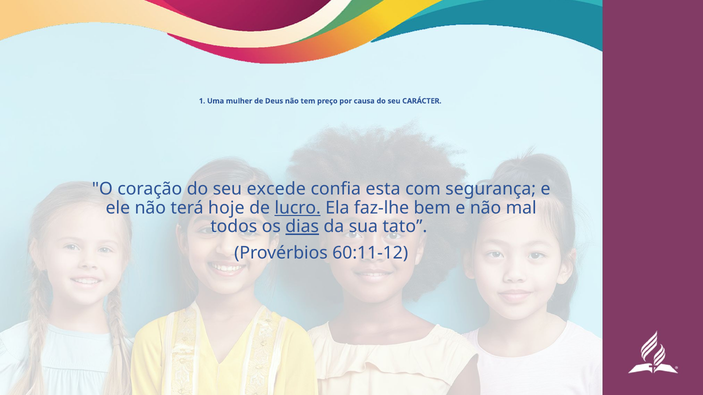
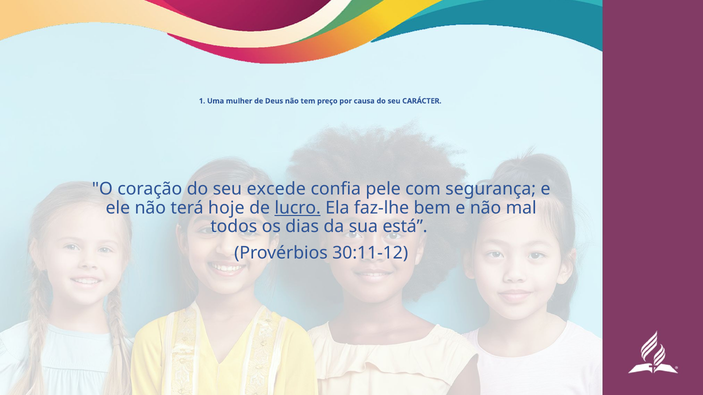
esta: esta -> pele (383, 189)
dias underline: present -> none (302, 227)
tato: tato -> está (405, 227)
60:11-12: 60:11-12 -> 30:11-12 (370, 253)
